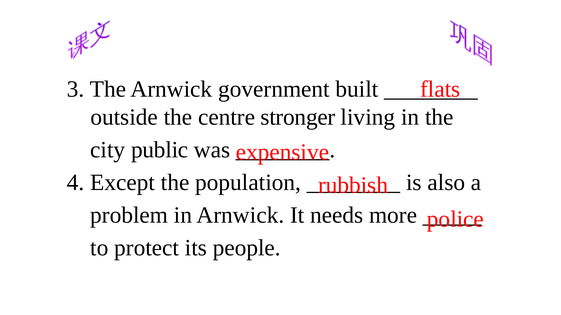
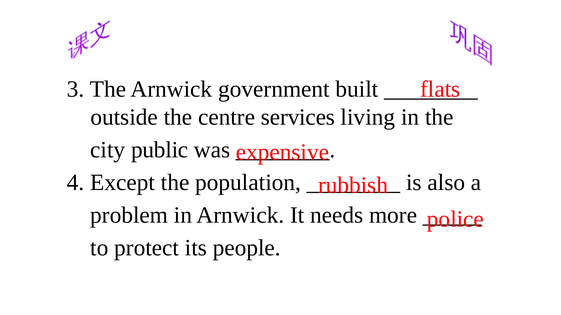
stronger: stronger -> services (298, 117)
